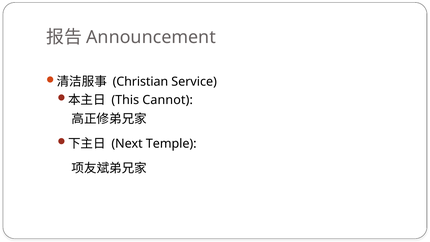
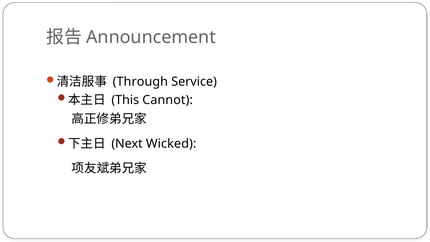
Christian: Christian -> Through (140, 82)
Temple: Temple -> Wicked (171, 144)
